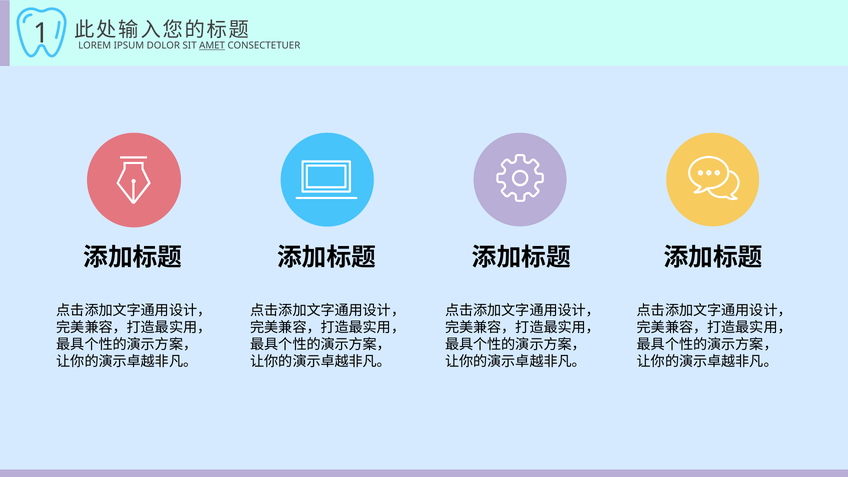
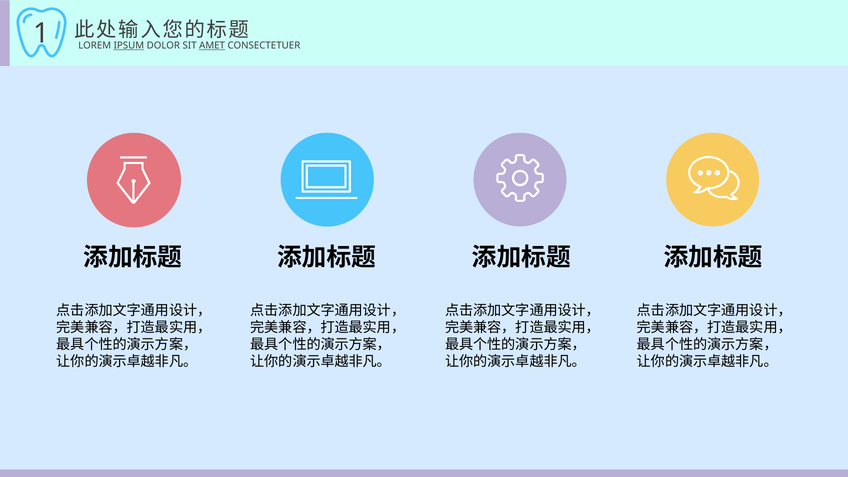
IPSUM underline: none -> present (129, 46)
